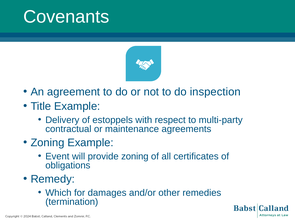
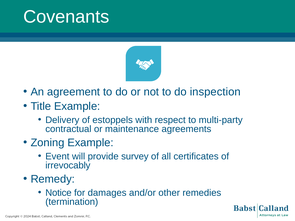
provide zoning: zoning -> survey (135, 156)
obligations: obligations -> irrevocably (68, 166)
Which: Which -> Notice (58, 193)
